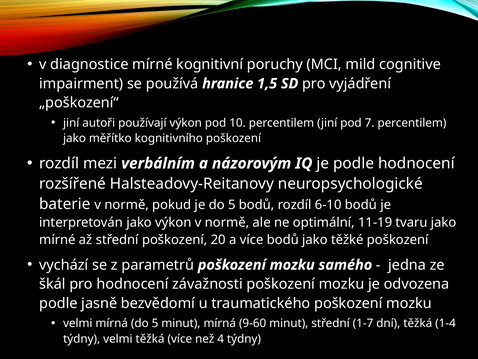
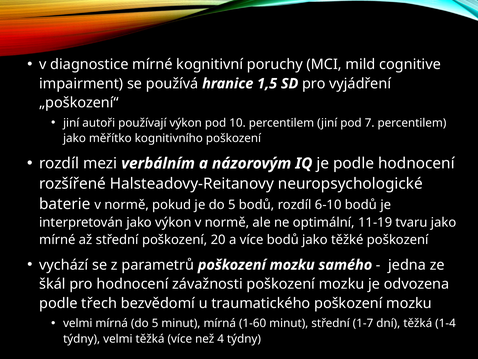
jasně: jasně -> třech (99, 303)
9-60: 9-60 -> 1-60 (253, 323)
